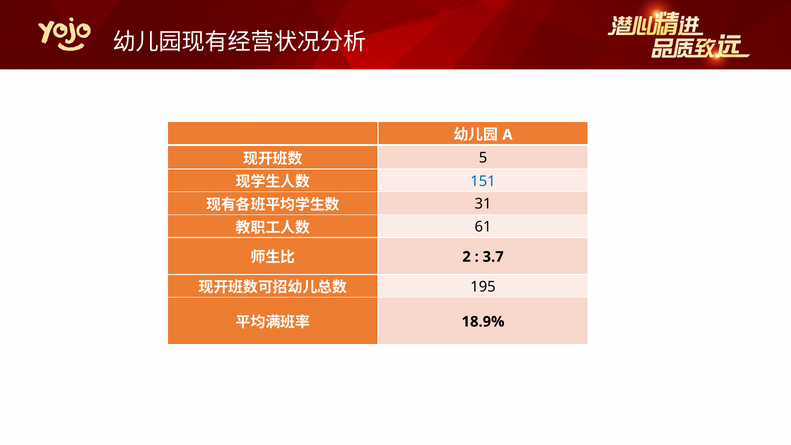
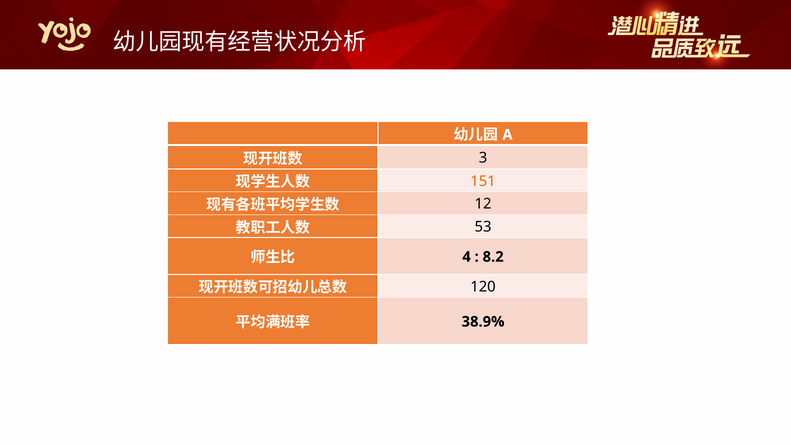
5: 5 -> 3 (483, 158)
151 colour: blue -> orange (483, 181)
31: 31 -> 12 (483, 204)
61: 61 -> 53 (483, 227)
2: 2 -> 4 (467, 257)
3.7: 3.7 -> 8.2 (493, 257)
195: 195 -> 120 (483, 287)
18.9%: 18.9% -> 38.9% (483, 322)
